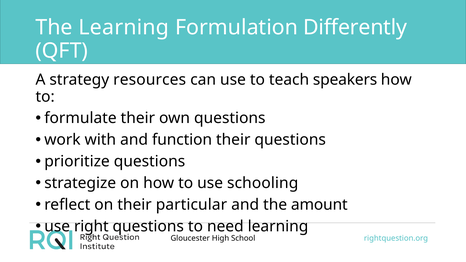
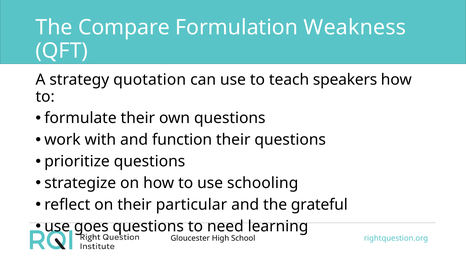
The Learning: Learning -> Compare (124, 28)
Differently: Differently -> Weakness (355, 28)
resources: resources -> quotation (150, 80)
amount: amount -> grateful (319, 205)
right: right -> goes (91, 226)
